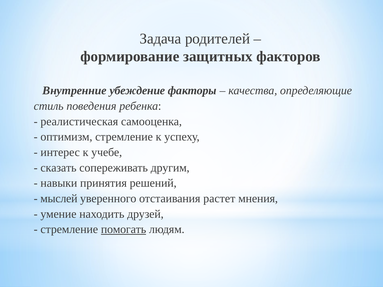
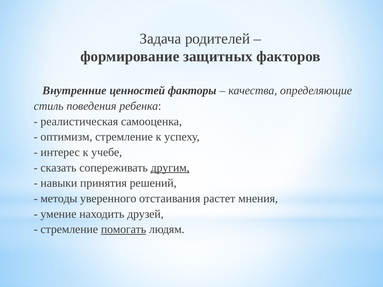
убеждение: убеждение -> ценностей (137, 91)
другим underline: none -> present (170, 168)
мыслей: мыслей -> методы (59, 199)
